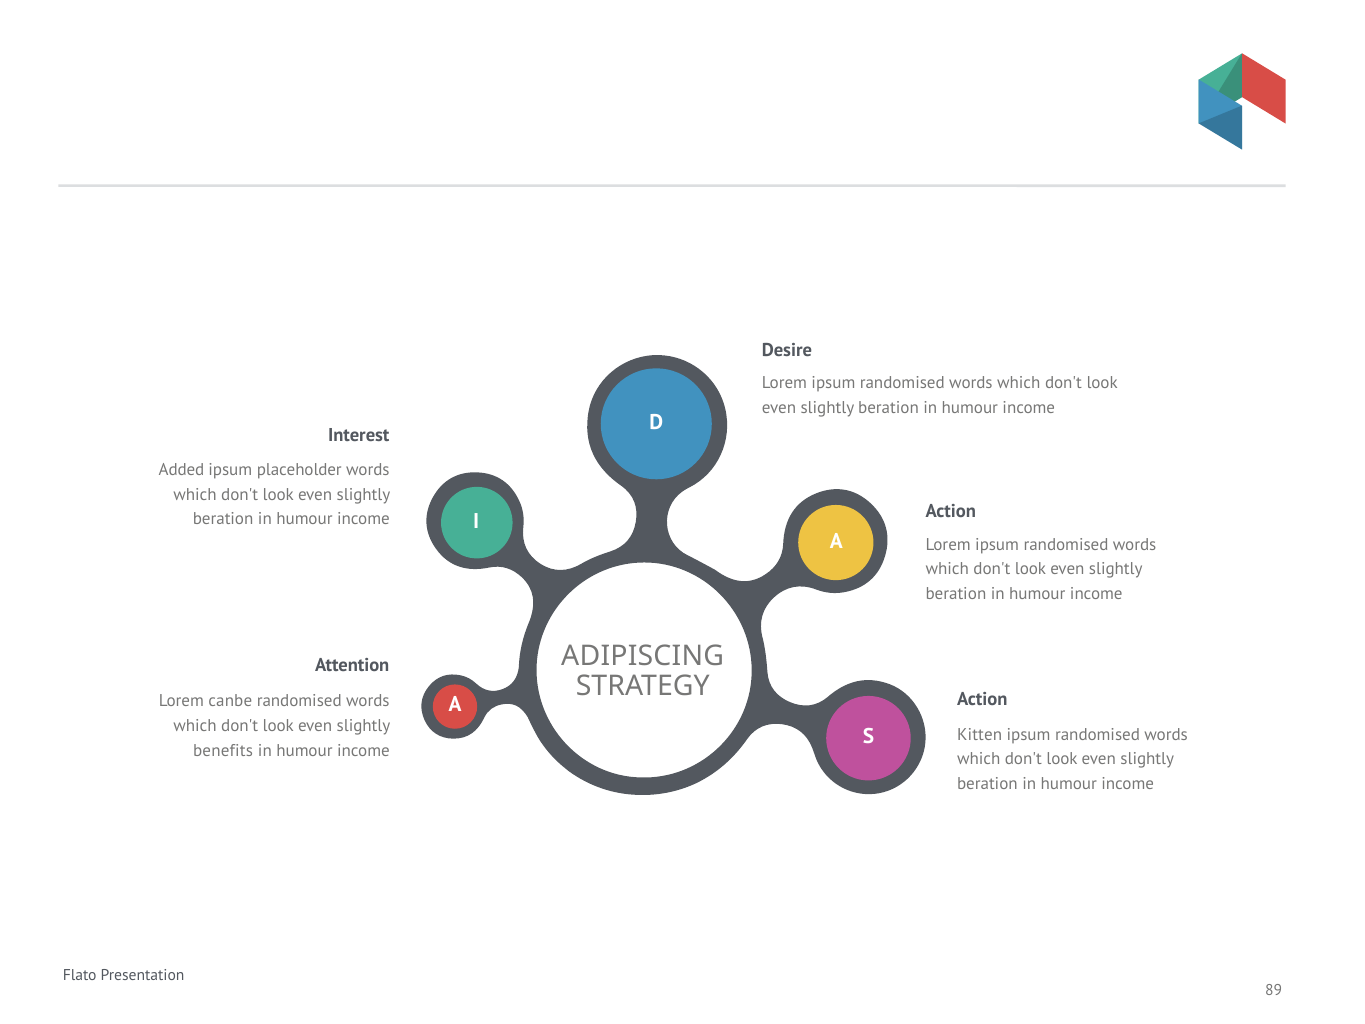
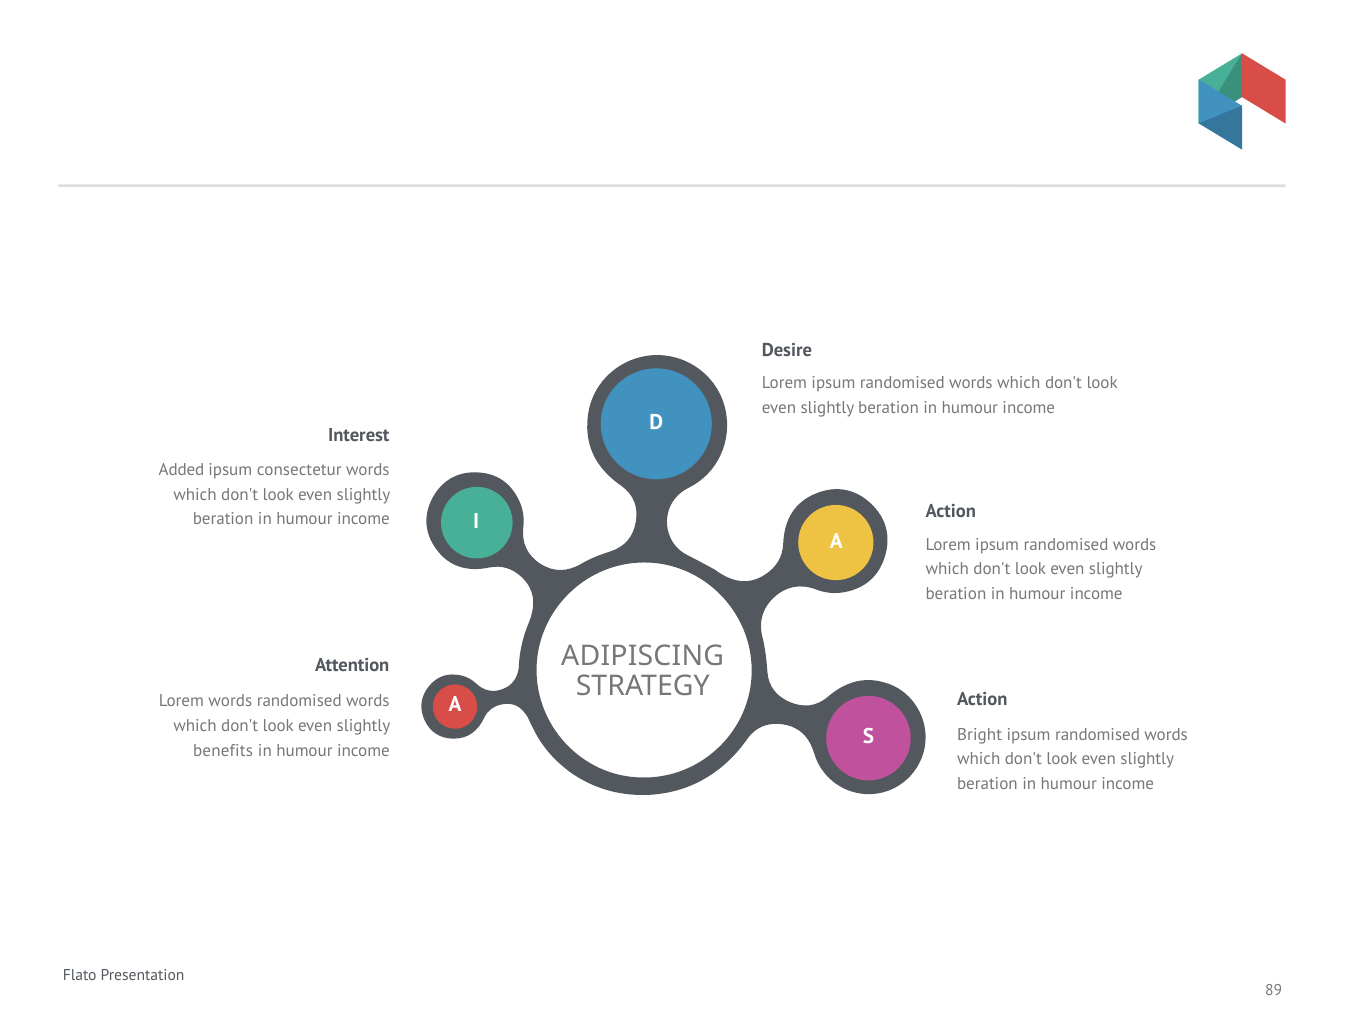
placeholder: placeholder -> consectetur (299, 470)
Lorem canbe: canbe -> words (230, 701)
Kitten: Kitten -> Bright (980, 734)
